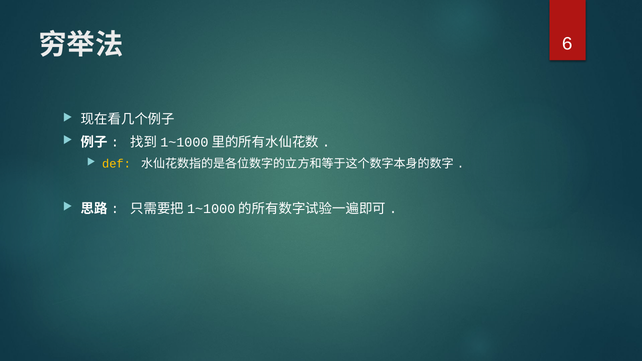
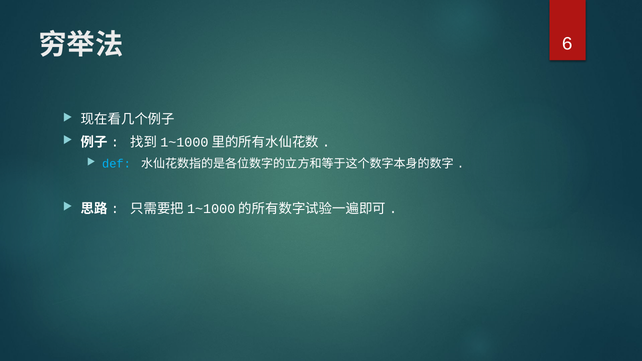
def colour: yellow -> light blue (116, 164)
